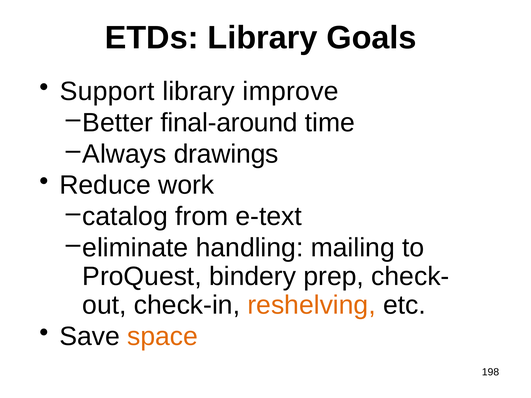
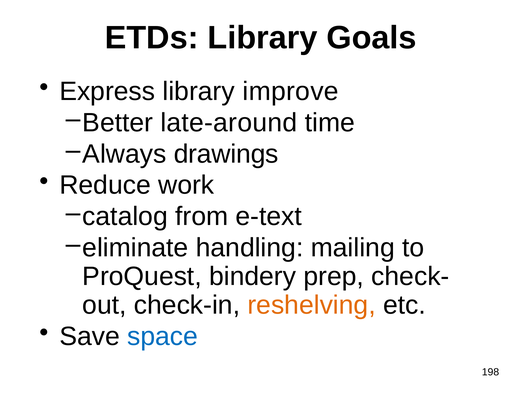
Support: Support -> Express (107, 91)
final-around: final-around -> late-around (229, 123)
space colour: orange -> blue (163, 337)
